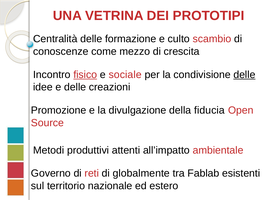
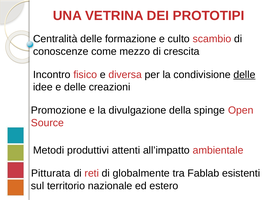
fisico underline: present -> none (85, 75)
sociale: sociale -> diversa (125, 75)
fiducia: fiducia -> spinge (209, 110)
Governo: Governo -> Pitturata (51, 174)
